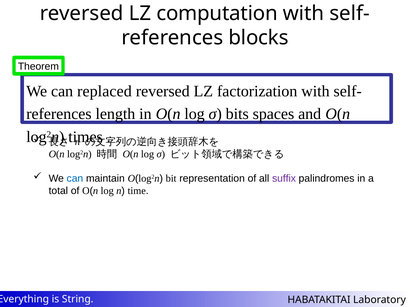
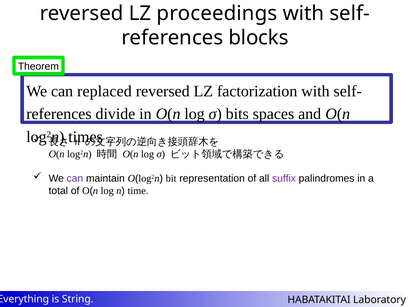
computation: computation -> proceedings (217, 13)
length: length -> divide (115, 114)
can colour: blue -> purple (75, 179)
